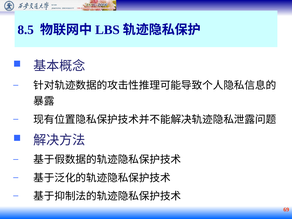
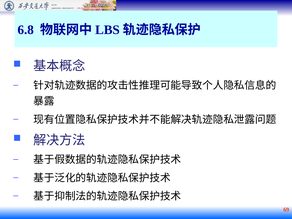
8.5: 8.5 -> 6.8 (26, 30)
